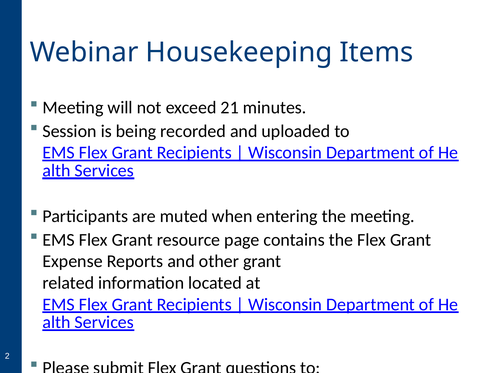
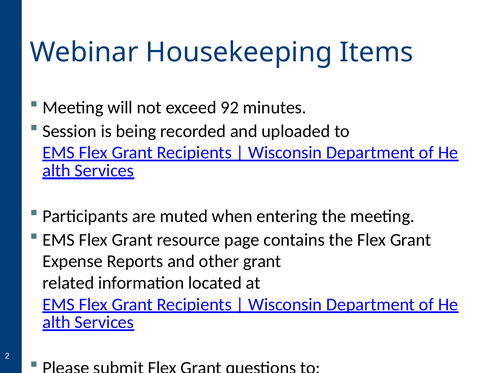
21: 21 -> 92 (230, 107)
